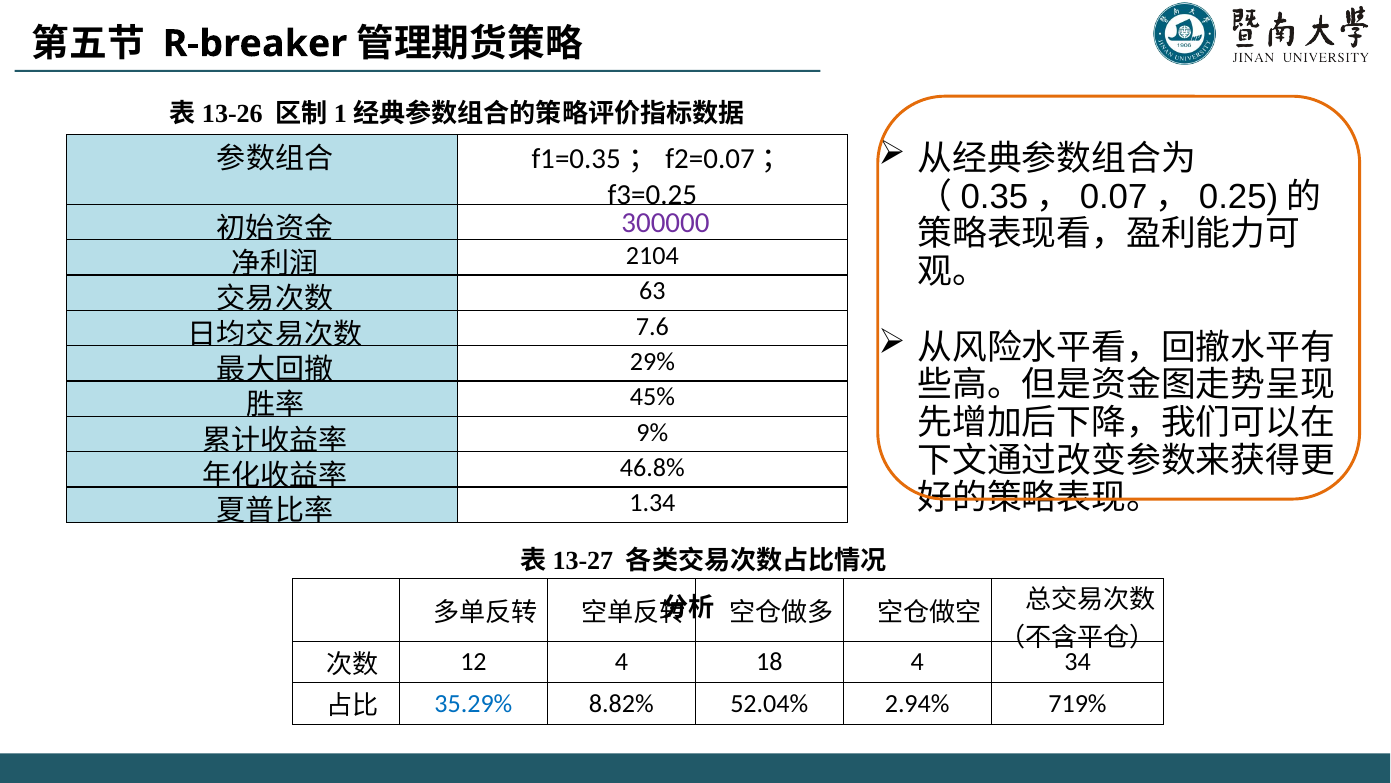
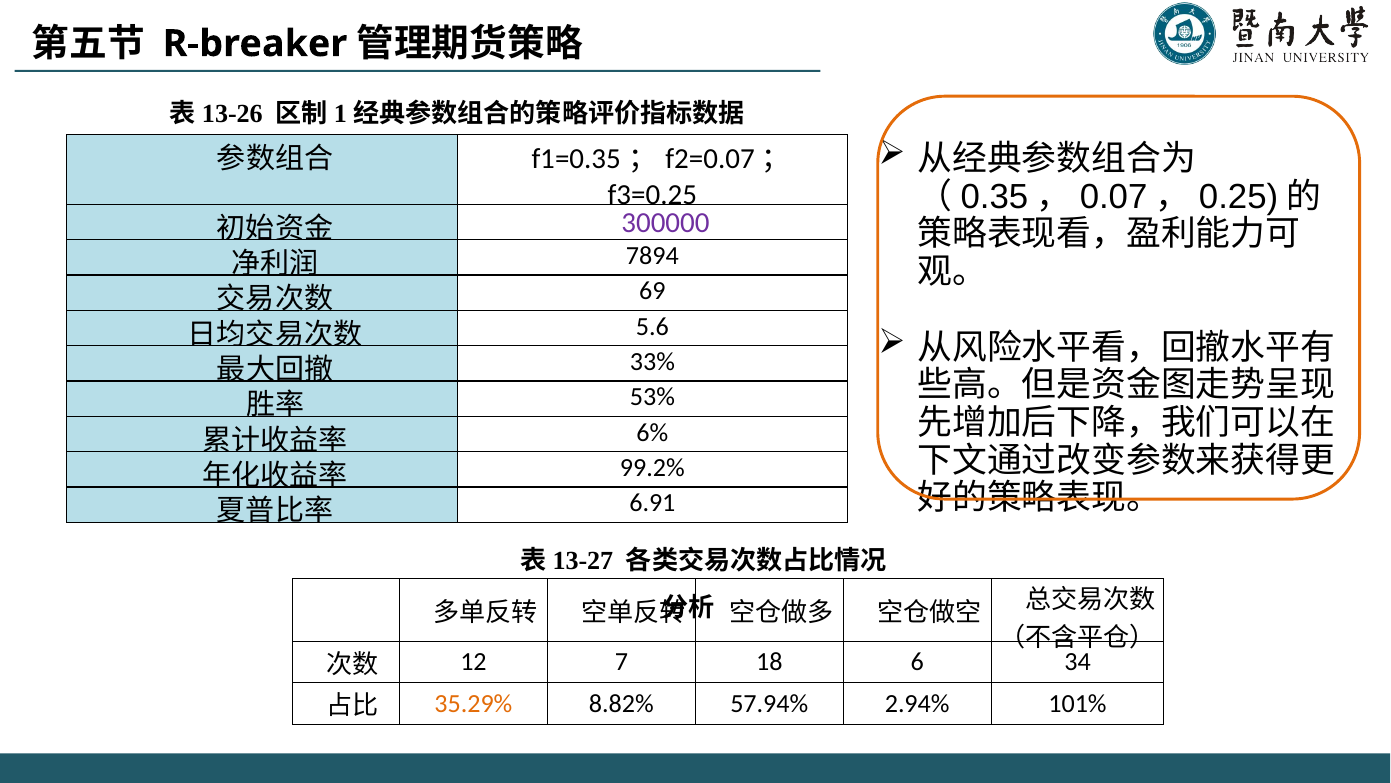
2104: 2104 -> 7894 (652, 256)
63: 63 -> 69 (652, 291)
7.6: 7.6 -> 5.6 (652, 327)
29%: 29% -> 33% (652, 362)
45%: 45% -> 53% (652, 397)
9%: 9% -> 6% (652, 432)
46.8%: 46.8% -> 99.2% (652, 468)
1.34: 1.34 -> 6.91 (652, 503)
12 4: 4 -> 7 (621, 662)
18 4: 4 -> 6 (917, 662)
35.29% colour: blue -> orange (473, 704)
52.04%: 52.04% -> 57.94% (769, 704)
719%: 719% -> 101% (1077, 704)
